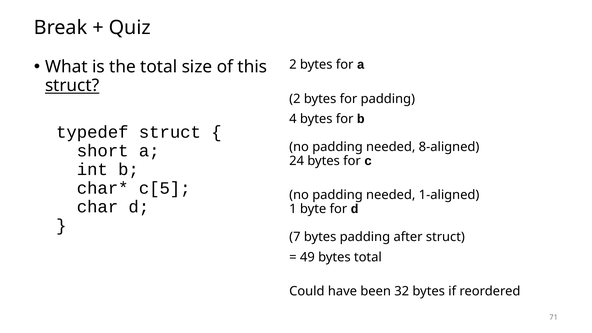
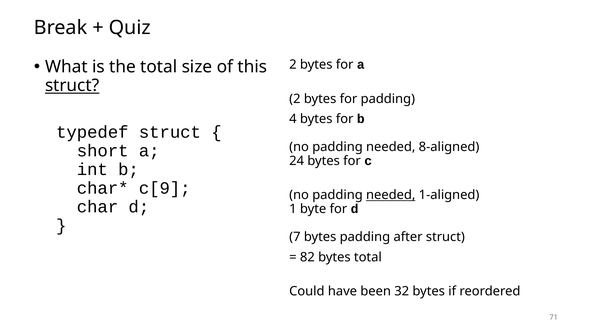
c[5: c[5 -> c[9 (165, 188)
needed underline: none -> present (391, 195)
49: 49 -> 82 (307, 257)
